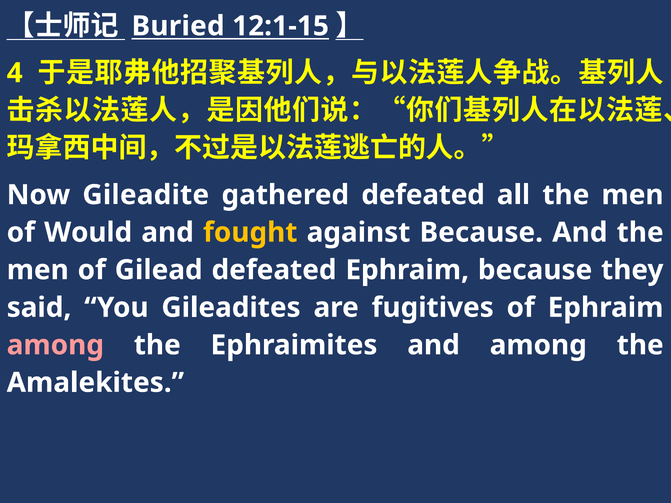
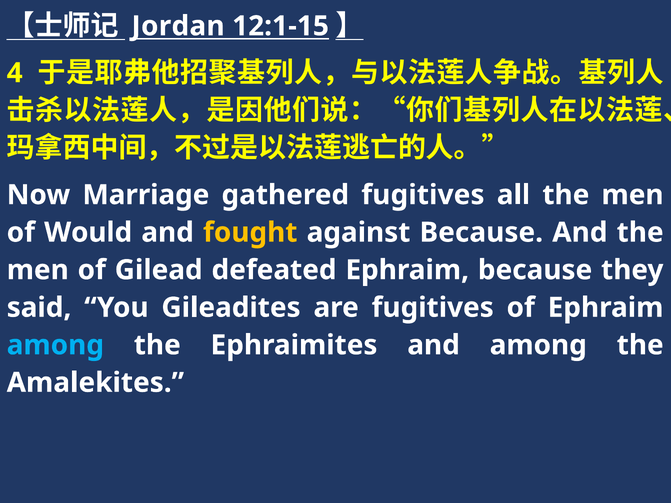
Buried: Buried -> Jordan (178, 26)
Gileadite: Gileadite -> Marriage (146, 195)
gathered defeated: defeated -> fugitives (423, 195)
among colour: pink -> light blue (55, 345)
